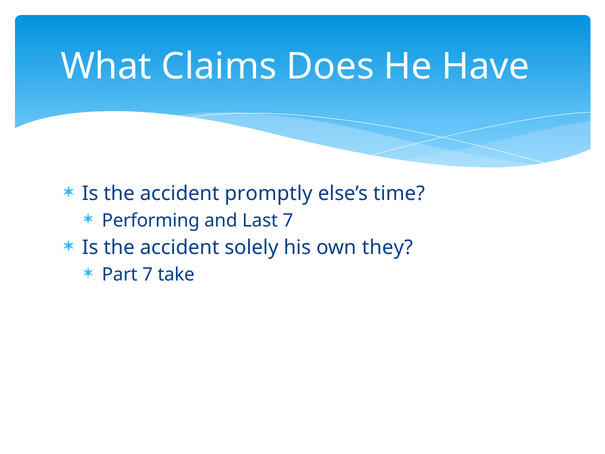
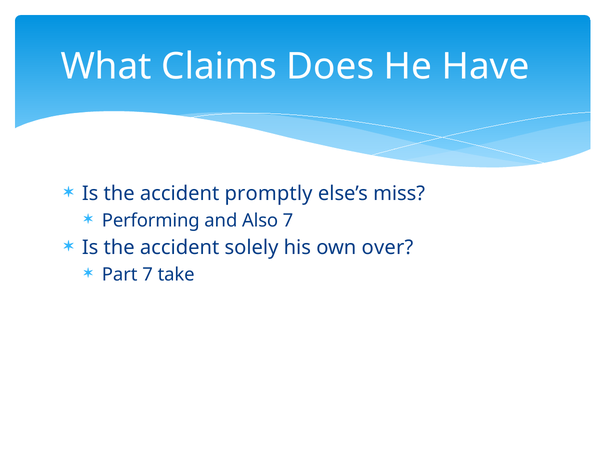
time: time -> miss (399, 194)
Last: Last -> Also (260, 220)
they: they -> over (387, 248)
